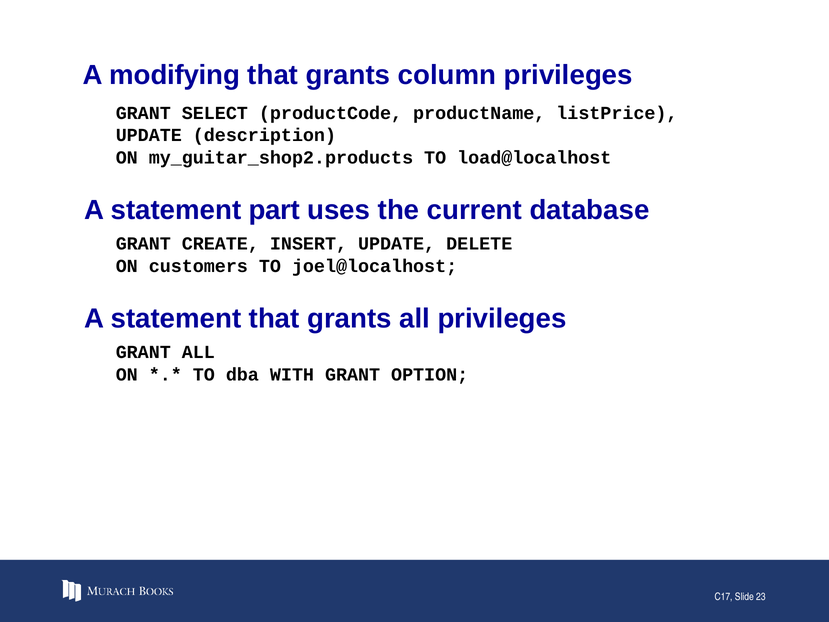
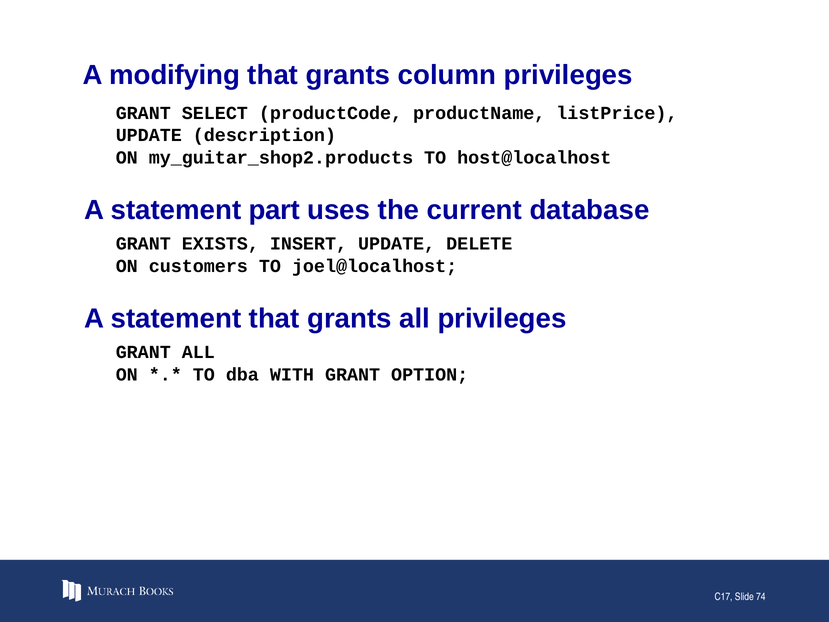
load@localhost: load@localhost -> host@localhost (534, 157)
CREATE: CREATE -> EXISTS (220, 244)
23: 23 -> 74 (761, 596)
